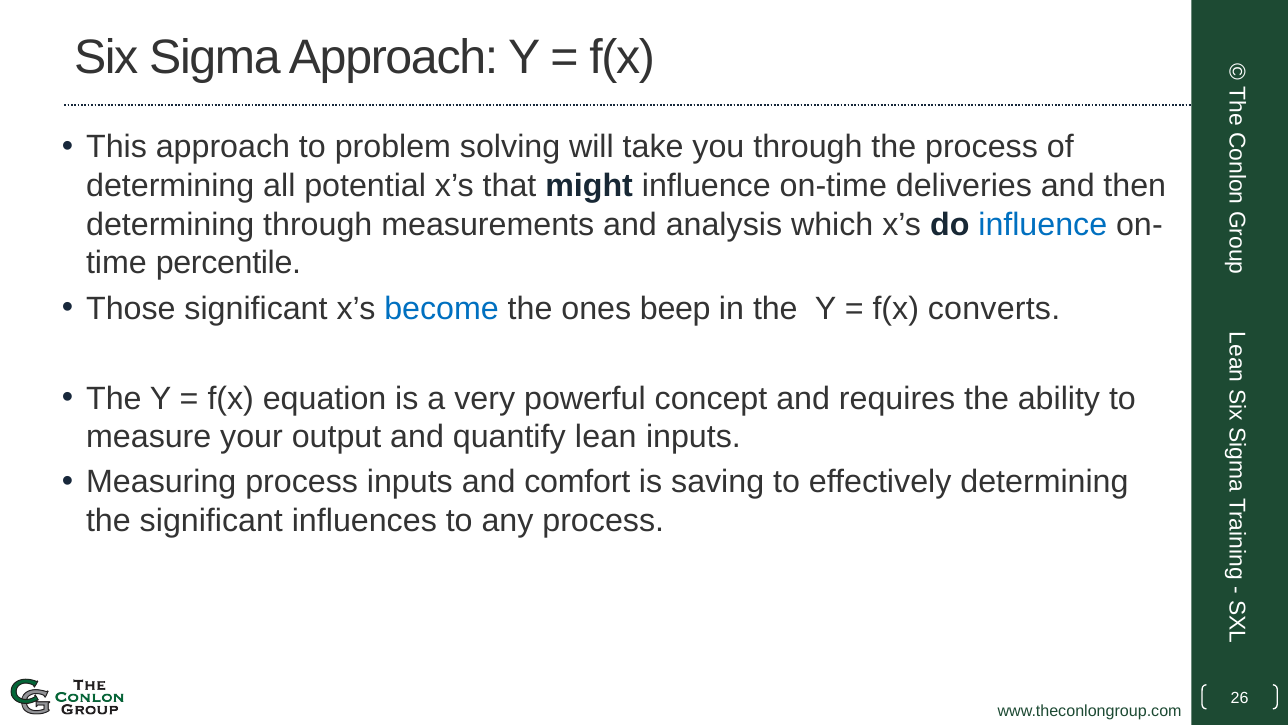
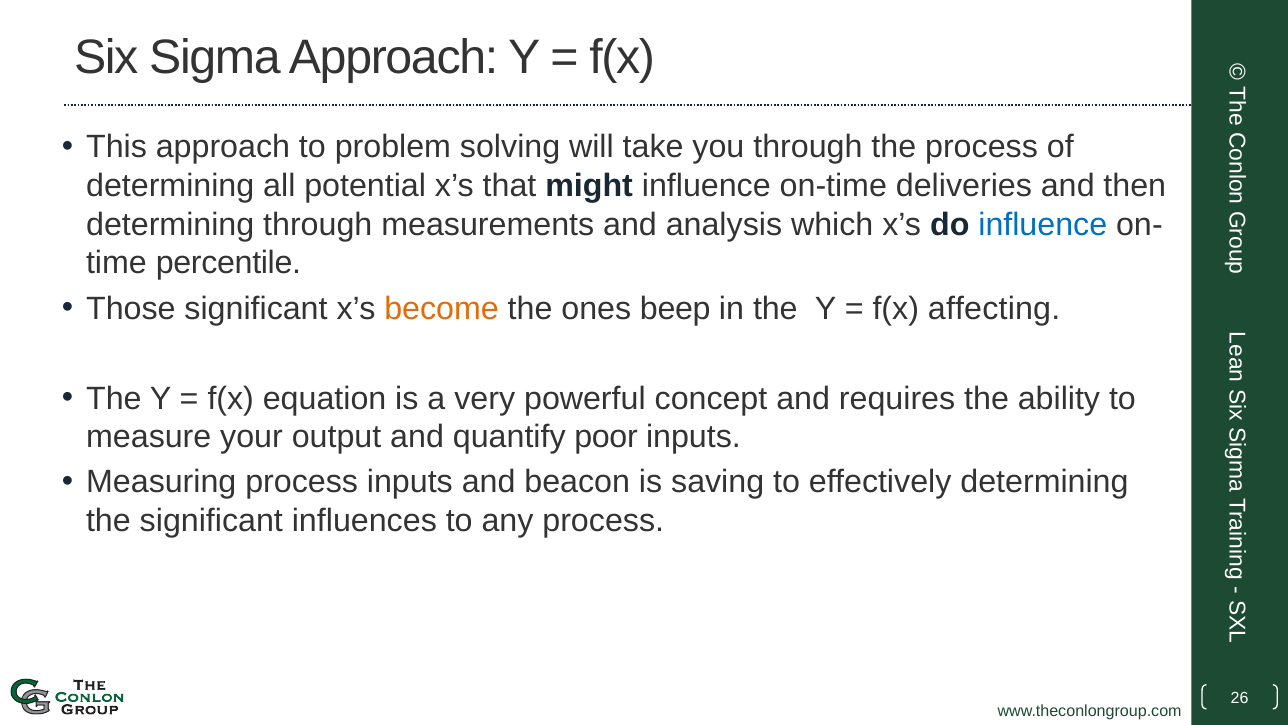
become colour: blue -> orange (442, 308)
converts: converts -> affecting (994, 308)
lean: lean -> poor (606, 437)
comfort: comfort -> beacon (577, 482)
